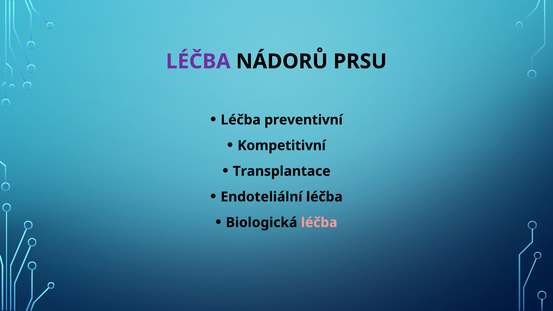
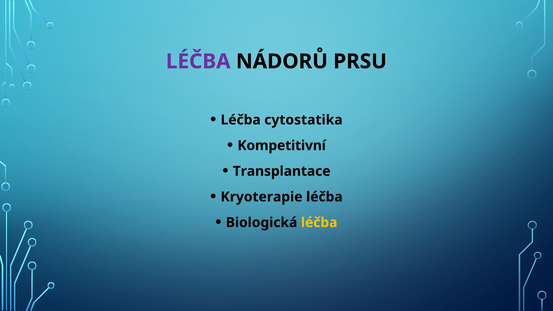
preventivní: preventivní -> cytostatika (303, 120)
Endoteliální: Endoteliální -> Kryoterapie (262, 197)
léčba colour: pink -> yellow (319, 223)
